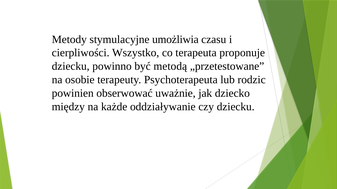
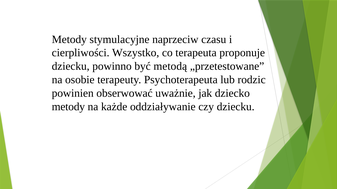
umożliwia: umożliwia -> naprzeciw (175, 39)
między: między -> metody (68, 107)
